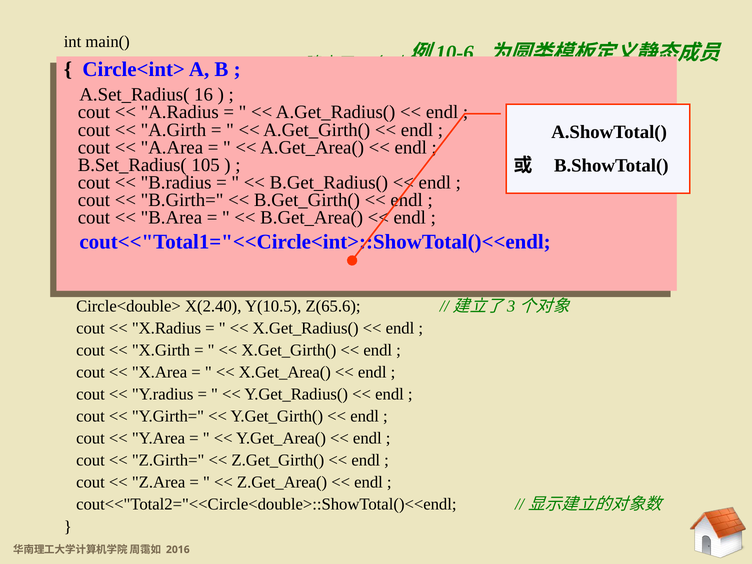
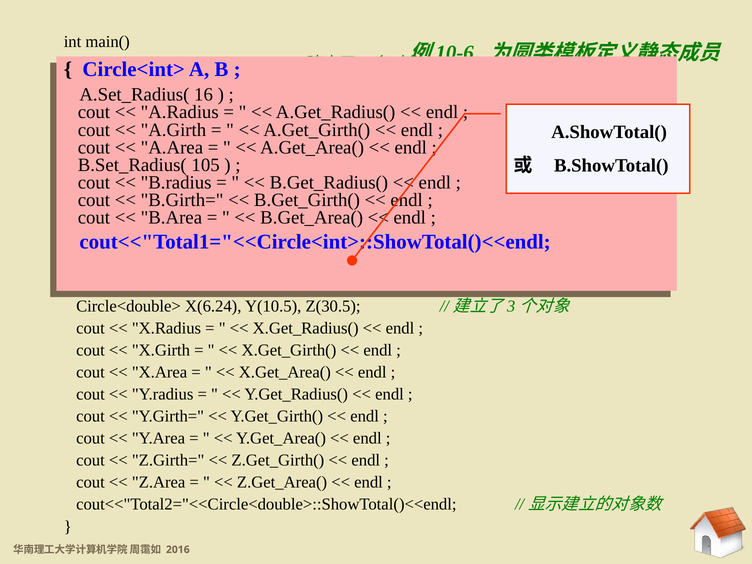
X(2.40: X(2.40 -> X(6.24 (213, 306)
Z(65.6: Z(65.6 -> Z(30.5 (333, 306)
